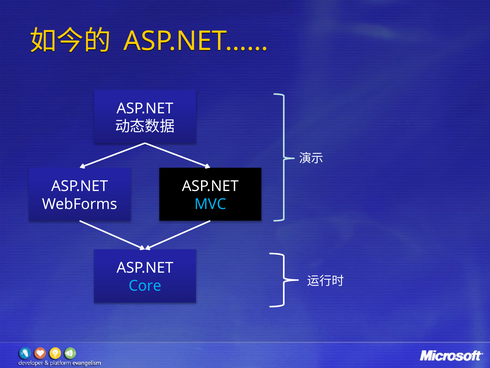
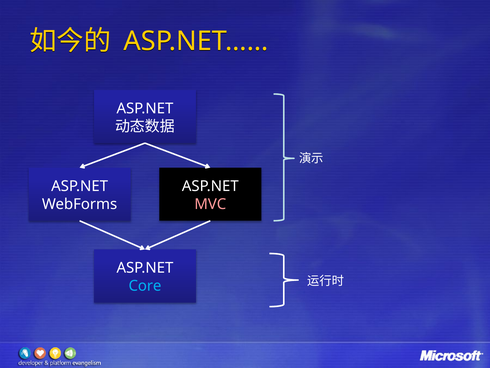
MVC colour: light blue -> pink (210, 204)
